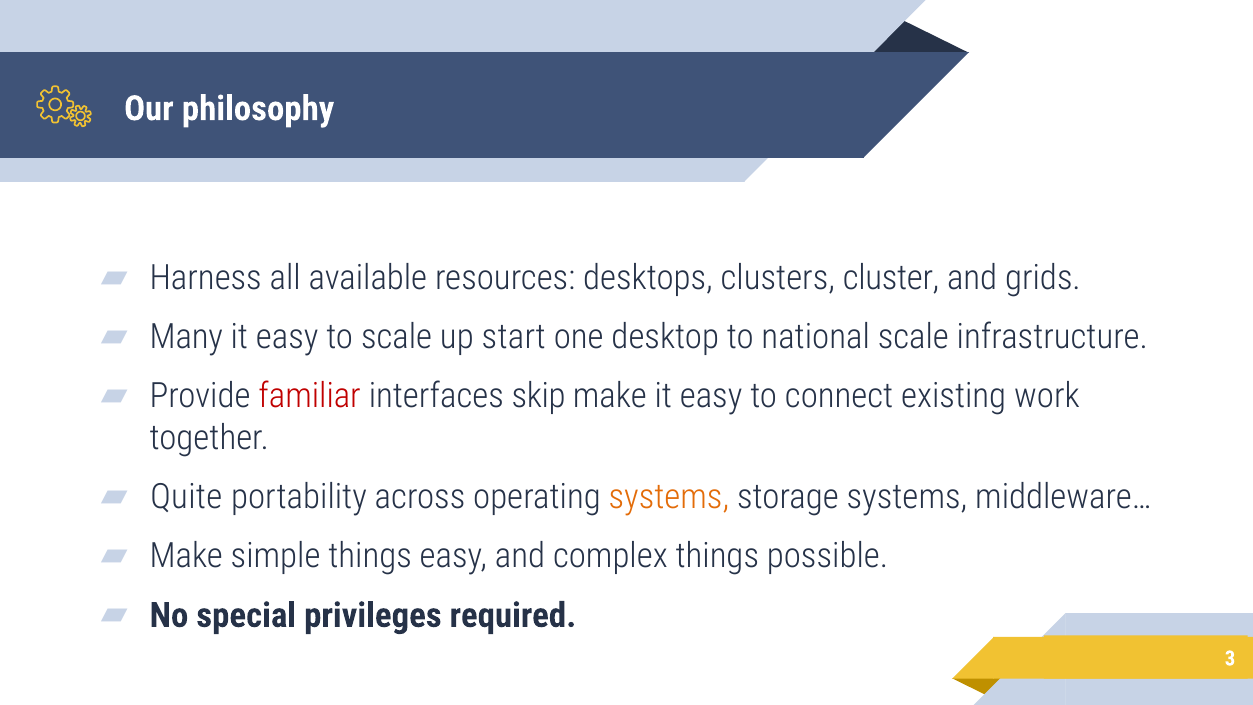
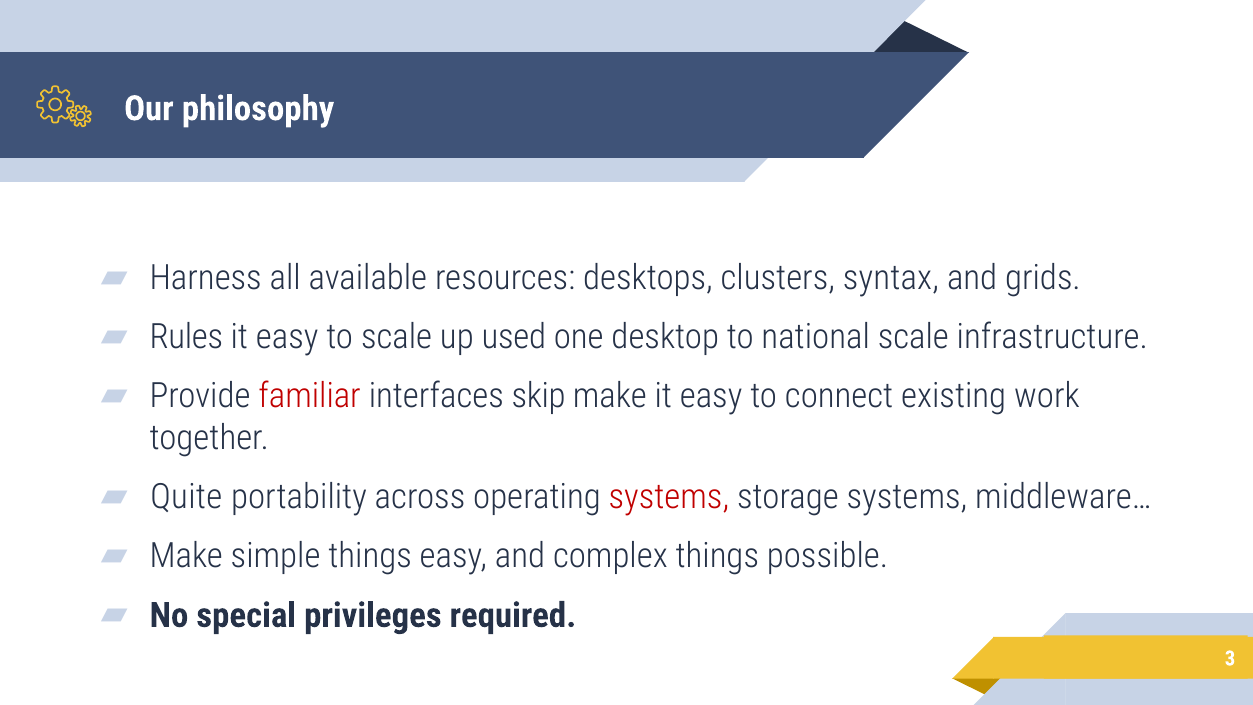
cluster: cluster -> syntax (891, 278)
Many: Many -> Rules (186, 337)
start: start -> used (514, 337)
systems colour: orange -> red (669, 497)
